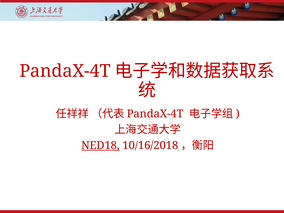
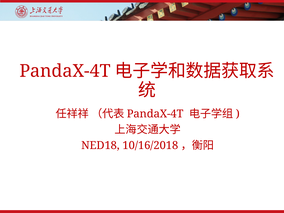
NED18 underline: present -> none (101, 146)
